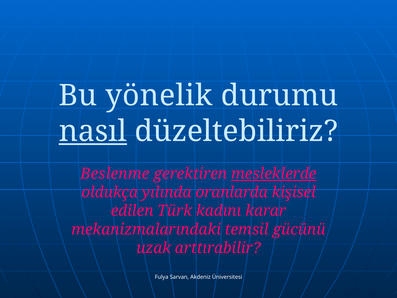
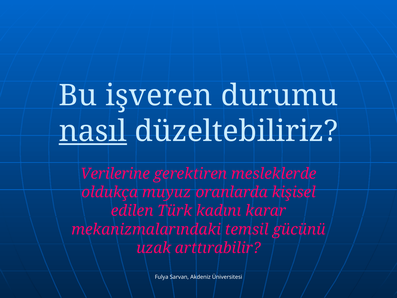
yönelik: yönelik -> işveren (159, 95)
Beslenme: Beslenme -> Verilerine (115, 174)
mesleklerde underline: present -> none (274, 174)
yılında: yılında -> muyuz (167, 192)
